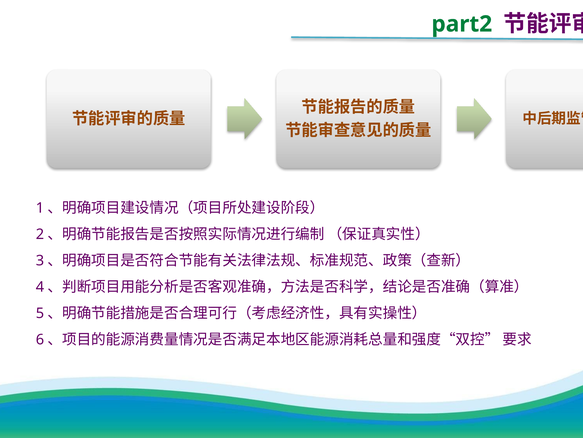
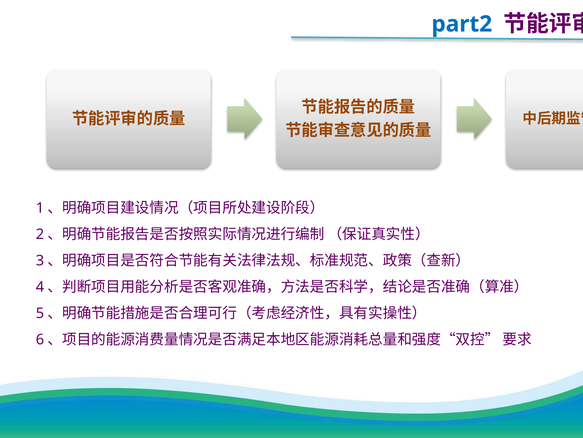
part2 colour: green -> blue (462, 24)
